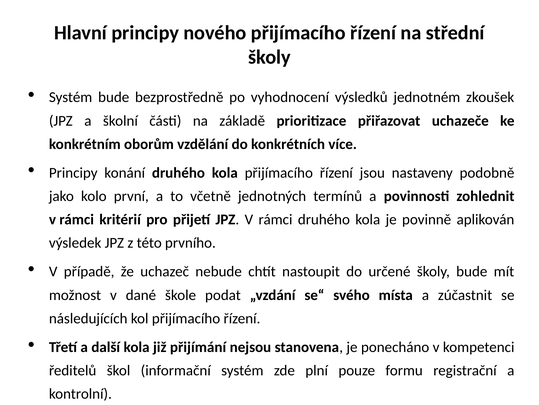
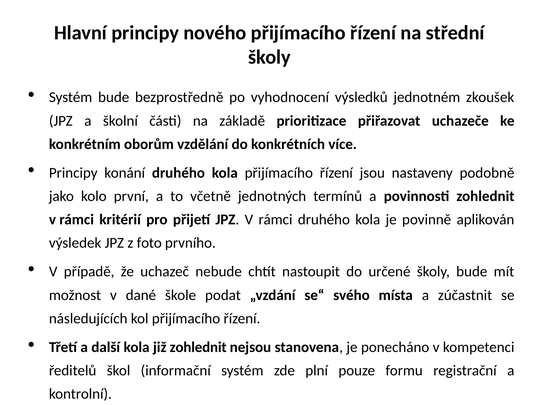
této: této -> foto (149, 243)
již přijímání: přijímání -> zohlednit (198, 347)
